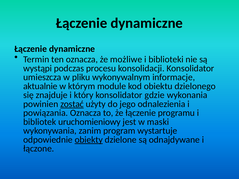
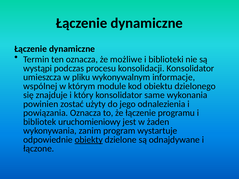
aktualnie: aktualnie -> wspólnej (40, 86)
gdzie: gdzie -> same (155, 95)
zostać underline: present -> none (72, 104)
maski: maski -> żaden (158, 122)
